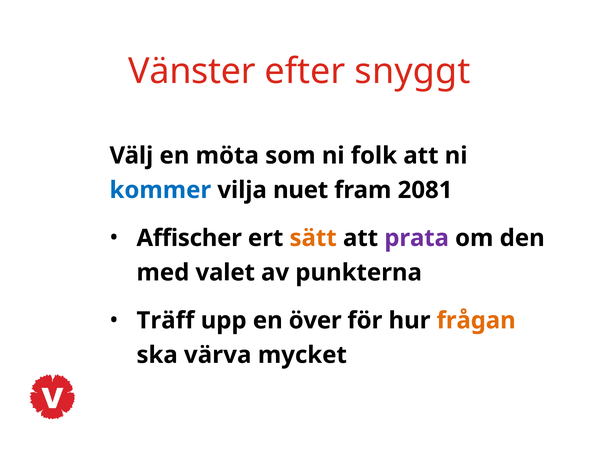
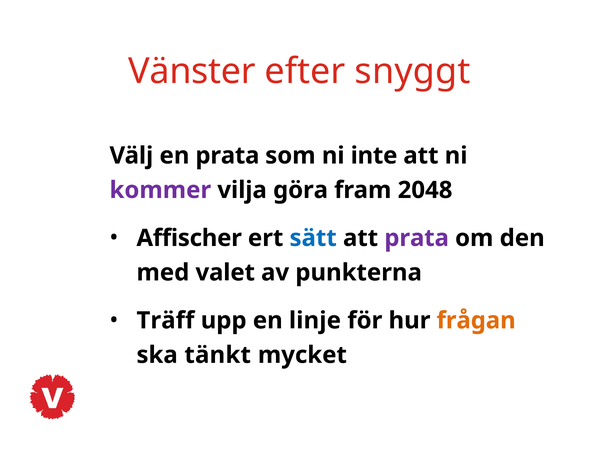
en möta: möta -> prata (227, 156)
folk: folk -> inte (374, 156)
kommer colour: blue -> purple (160, 190)
nuet: nuet -> göra (301, 190)
2081: 2081 -> 2048 (425, 190)
sätt colour: orange -> blue (313, 238)
över: över -> linje (315, 321)
värva: värva -> tänkt (218, 355)
